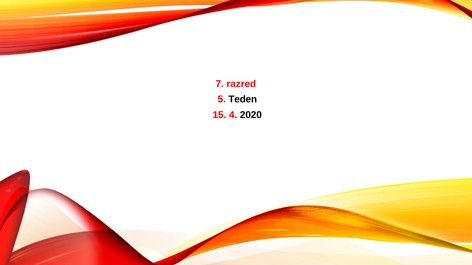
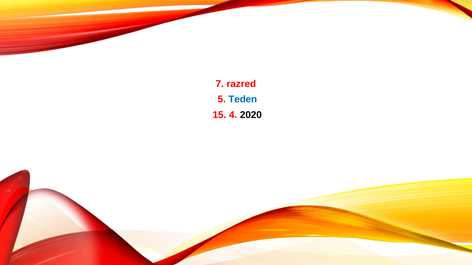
Teden colour: black -> blue (243, 99)
